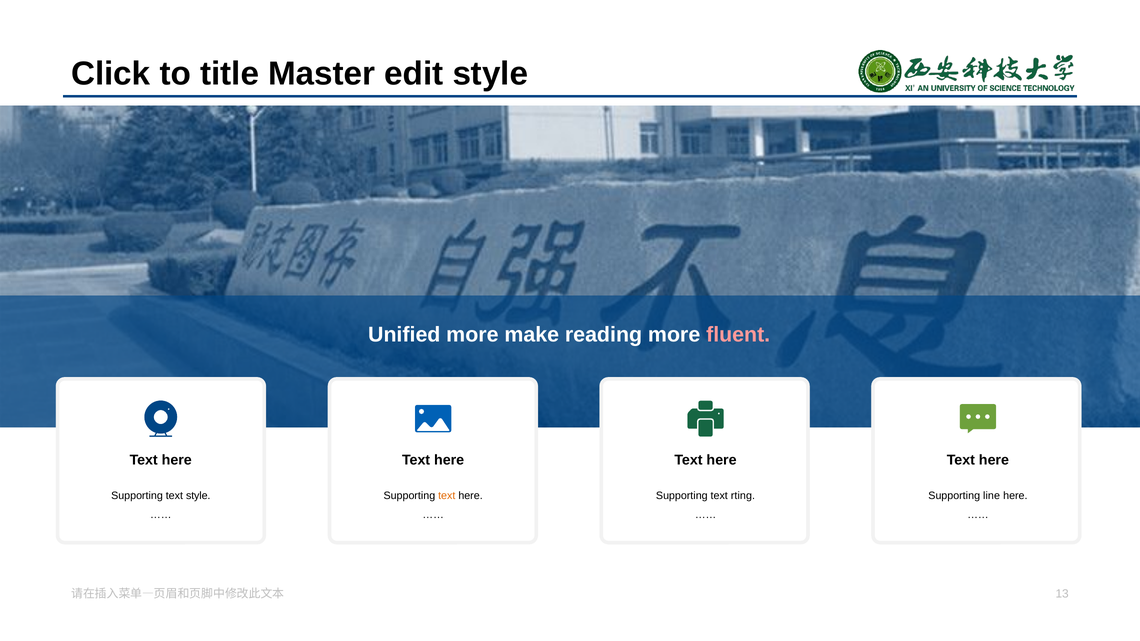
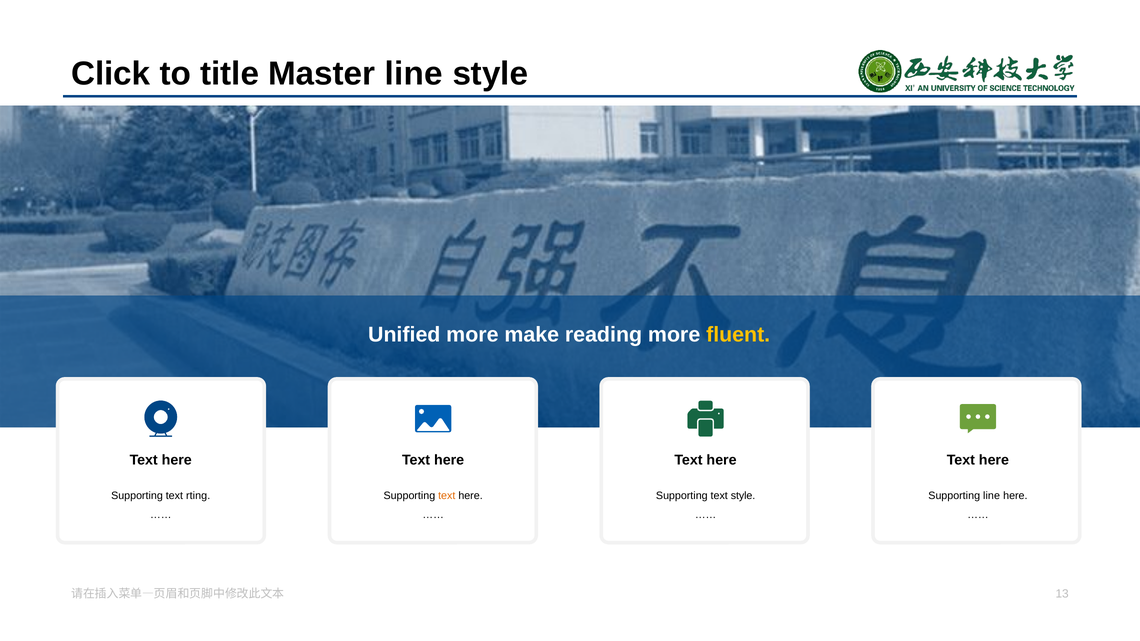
Master edit: edit -> line (414, 74)
fluent colour: pink -> yellow (738, 335)
text style: style -> rting (198, 496)
text rting: rting -> style (743, 496)
